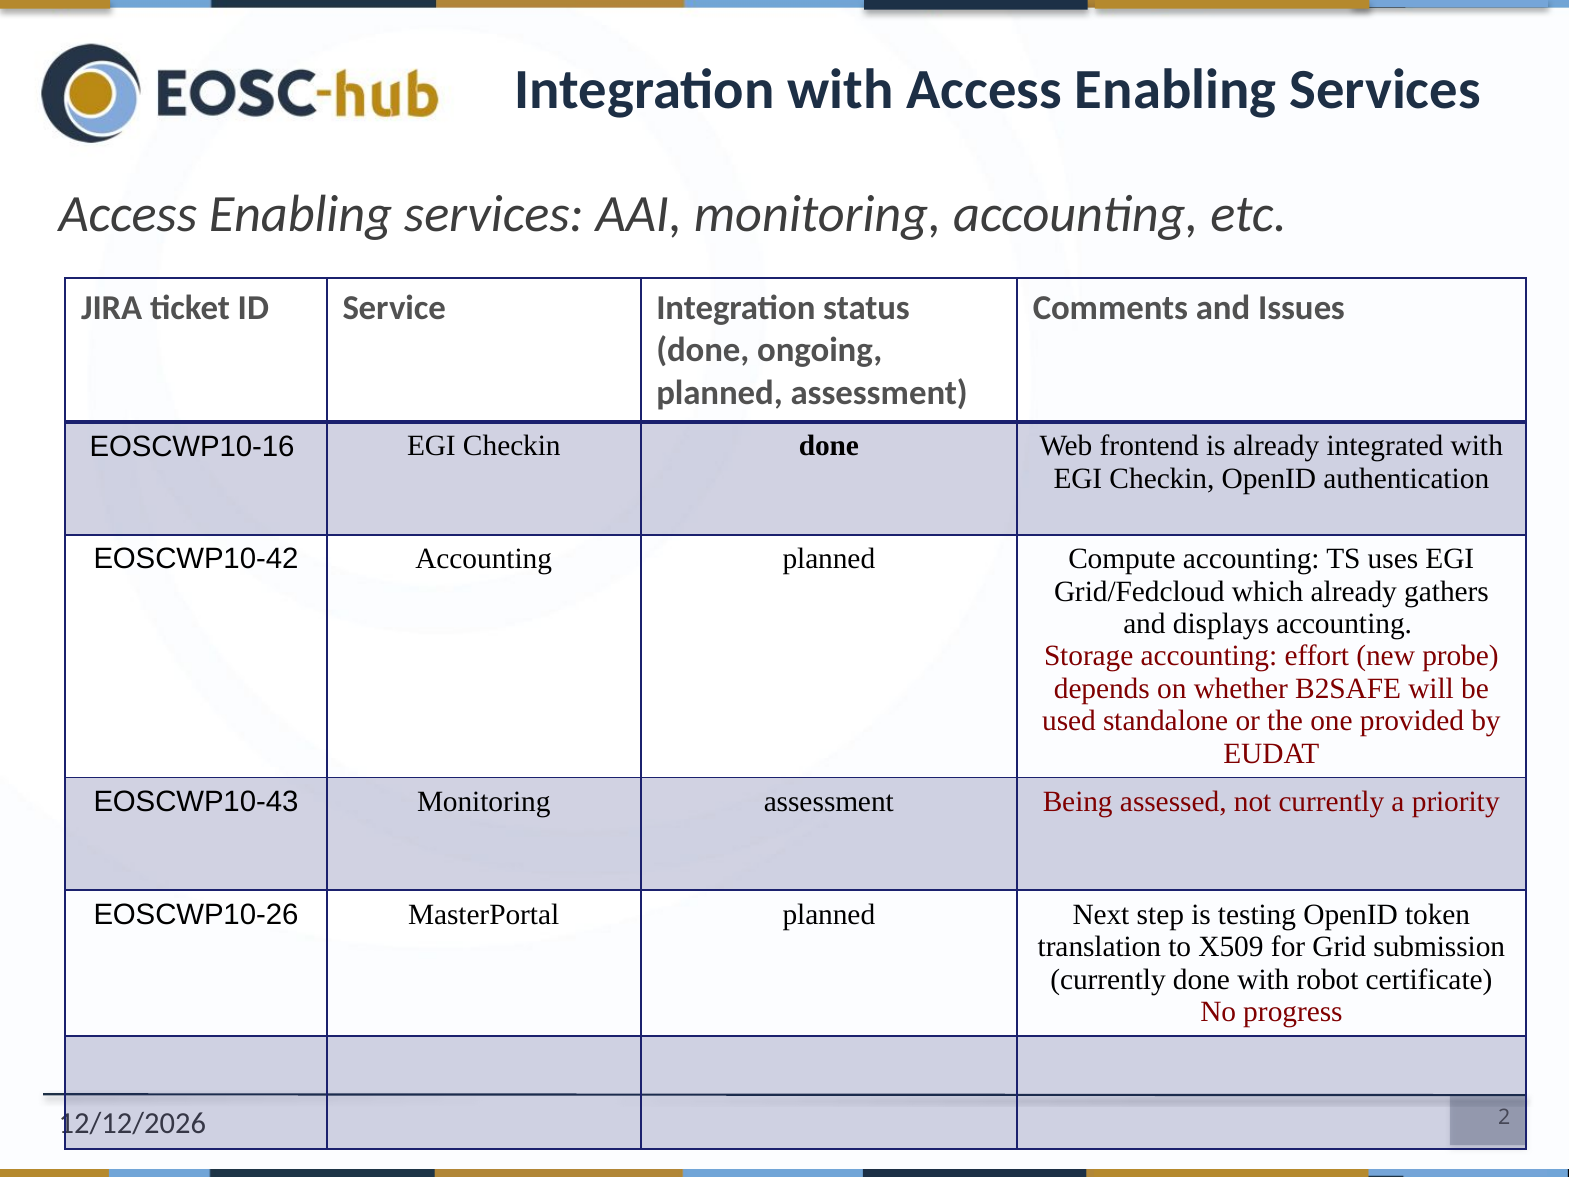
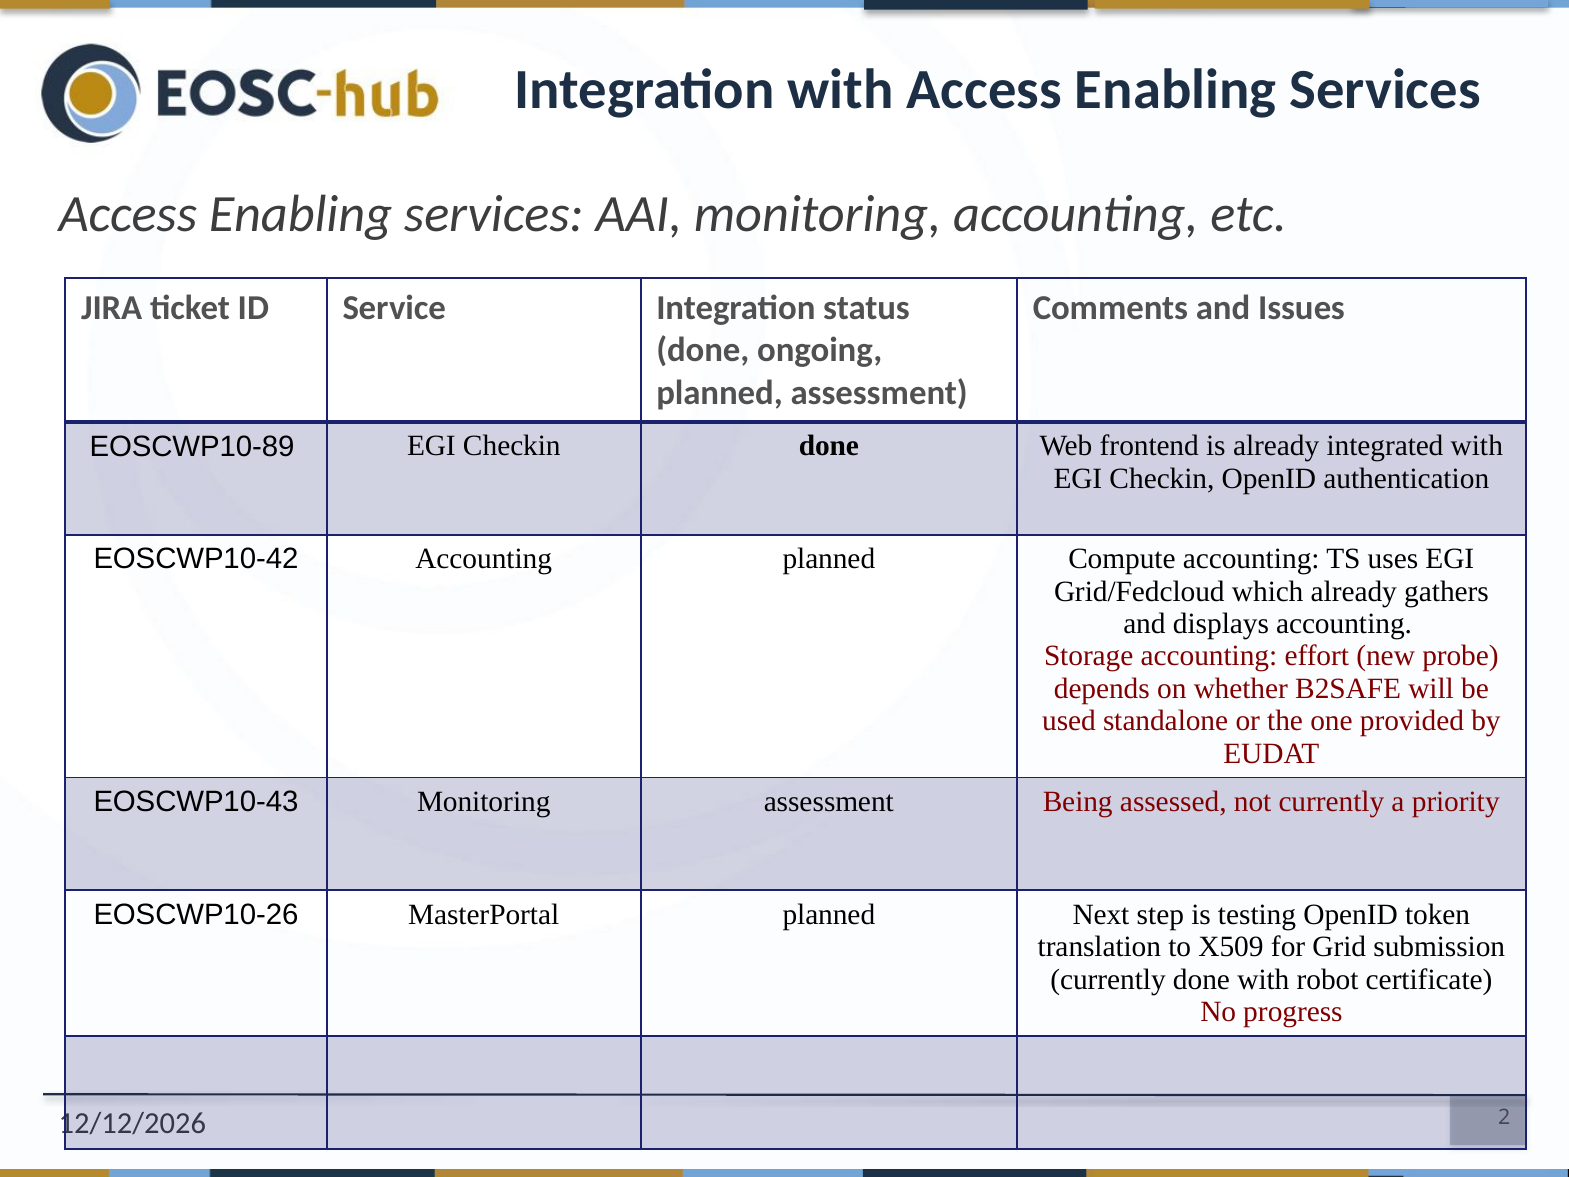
EOSCWP10-16: EOSCWP10-16 -> EOSCWP10-89 (192, 446)
